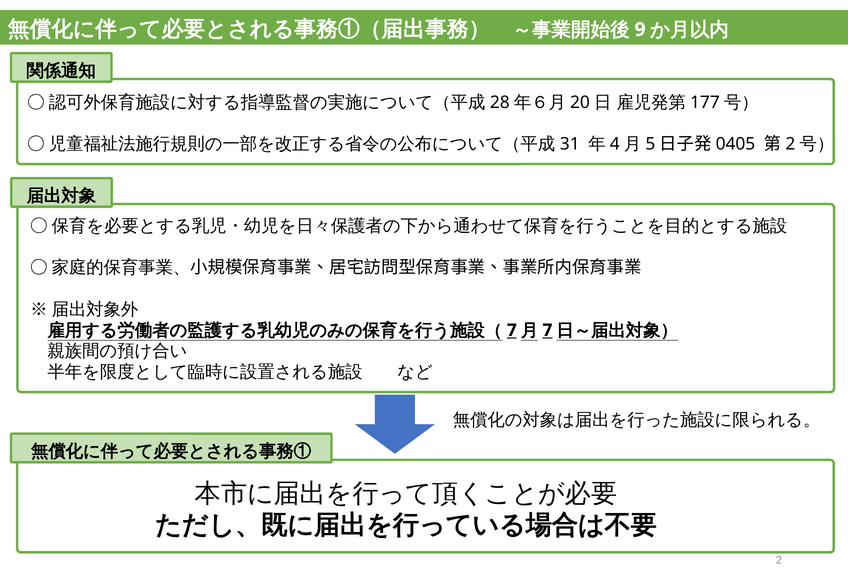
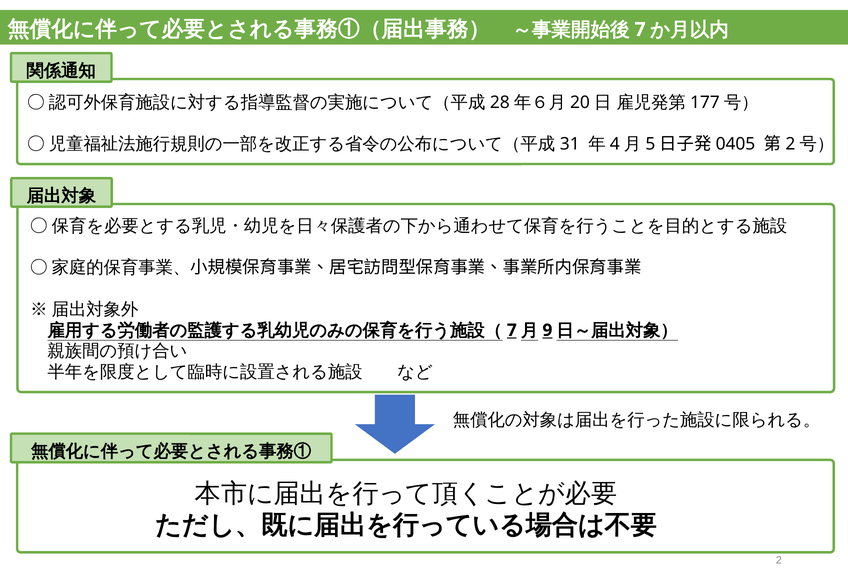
9: 9 -> 7 (640, 30)
7: 7 -> 9 (547, 330)
